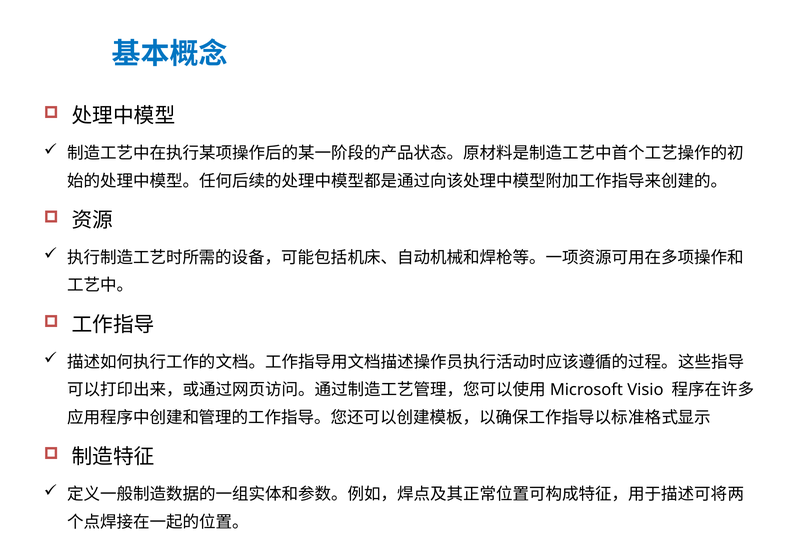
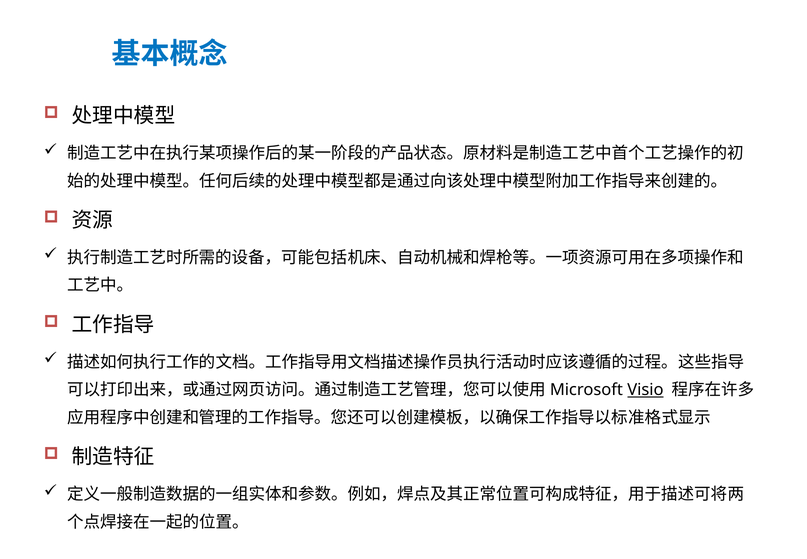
Visio underline: none -> present (645, 390)
